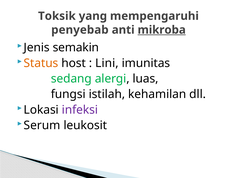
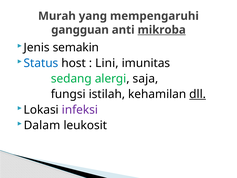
Toksik: Toksik -> Murah (57, 16)
penyebab: penyebab -> gangguan (80, 30)
Status colour: orange -> blue (41, 63)
luas: luas -> saja (145, 79)
dll underline: none -> present (198, 94)
Serum: Serum -> Dalam (42, 125)
